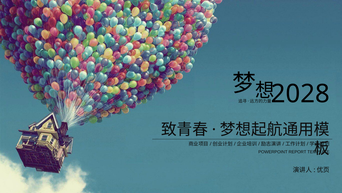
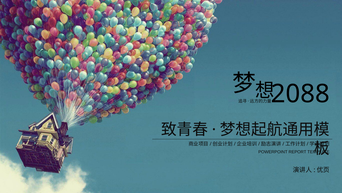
2028: 2028 -> 2088 (300, 94)
